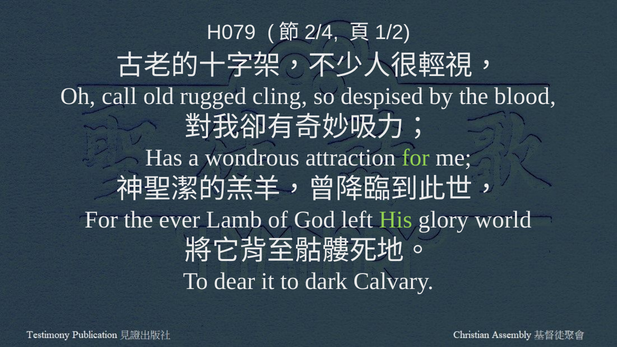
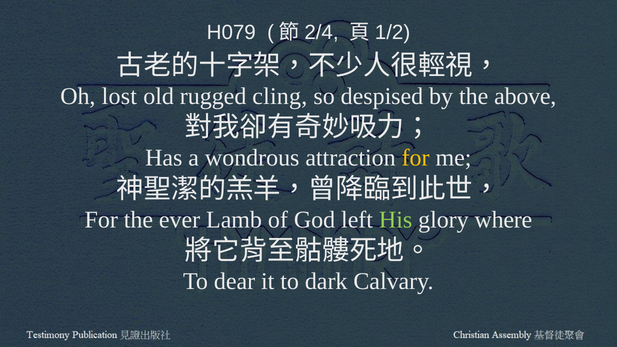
call: call -> lost (119, 96)
blood: blood -> above (525, 96)
for colour: light green -> yellow (416, 158)
world: world -> where (503, 220)
